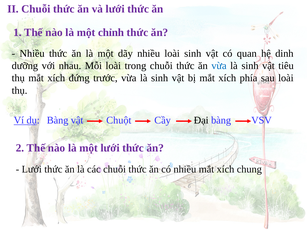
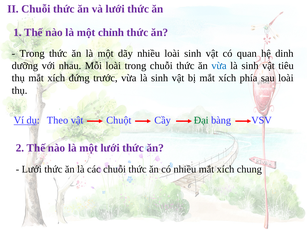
Nhiều: Nhiều -> Trong (32, 54)
dụ Bàng: Bàng -> Theo (58, 120)
Đại colour: black -> green (201, 120)
